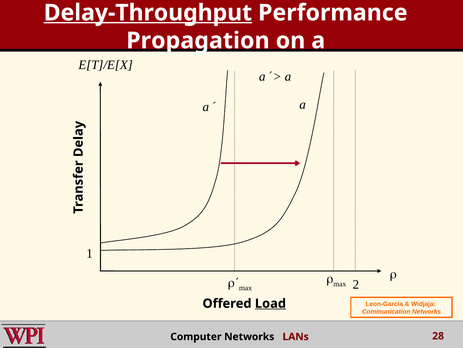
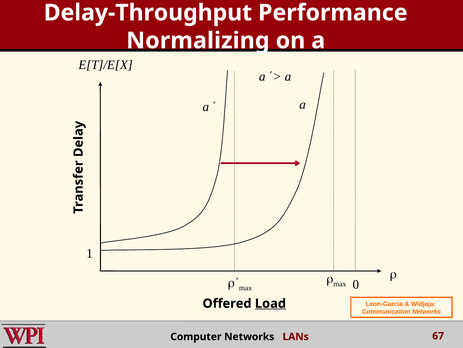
Delay-Throughput underline: present -> none (148, 13)
Propagation: Propagation -> Normalizing (198, 41)
2: 2 -> 0 (356, 284)
28: 28 -> 67 (438, 335)
